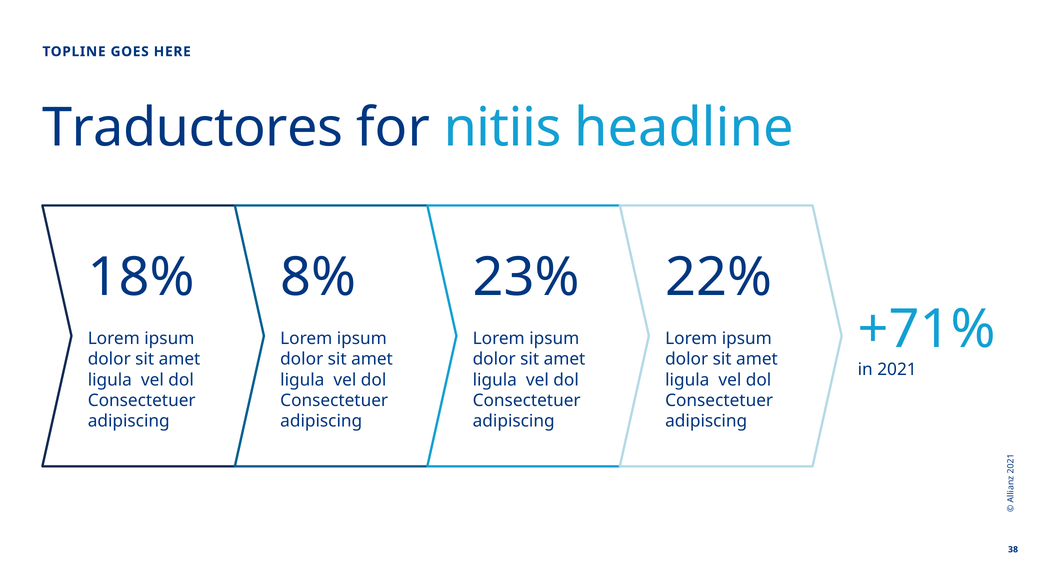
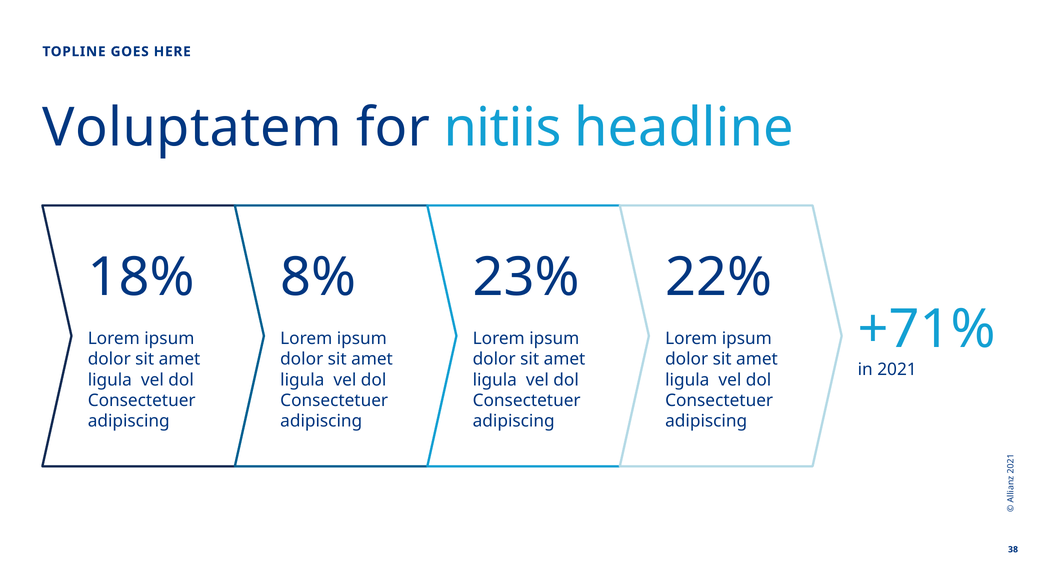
Traductores: Traductores -> Voluptatem (192, 128)
